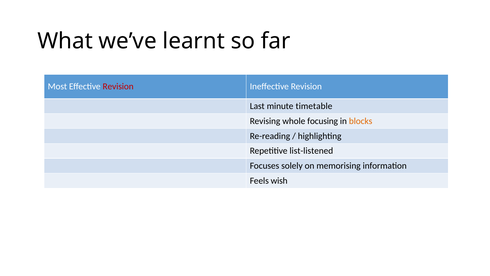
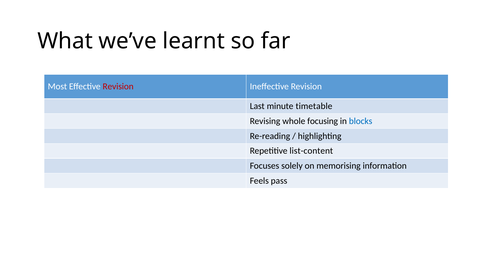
blocks colour: orange -> blue (361, 121)
list-listened: list-listened -> list-content (311, 151)
wish: wish -> pass (279, 181)
